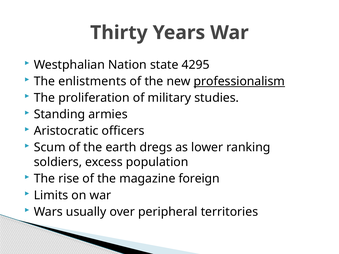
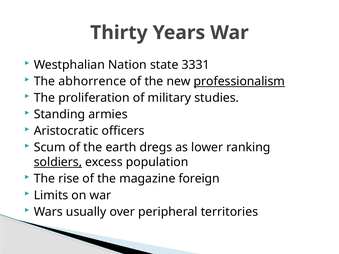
4295: 4295 -> 3331 (196, 65)
enlistments: enlistments -> abhorrence (92, 81)
soldiers underline: none -> present (58, 162)
